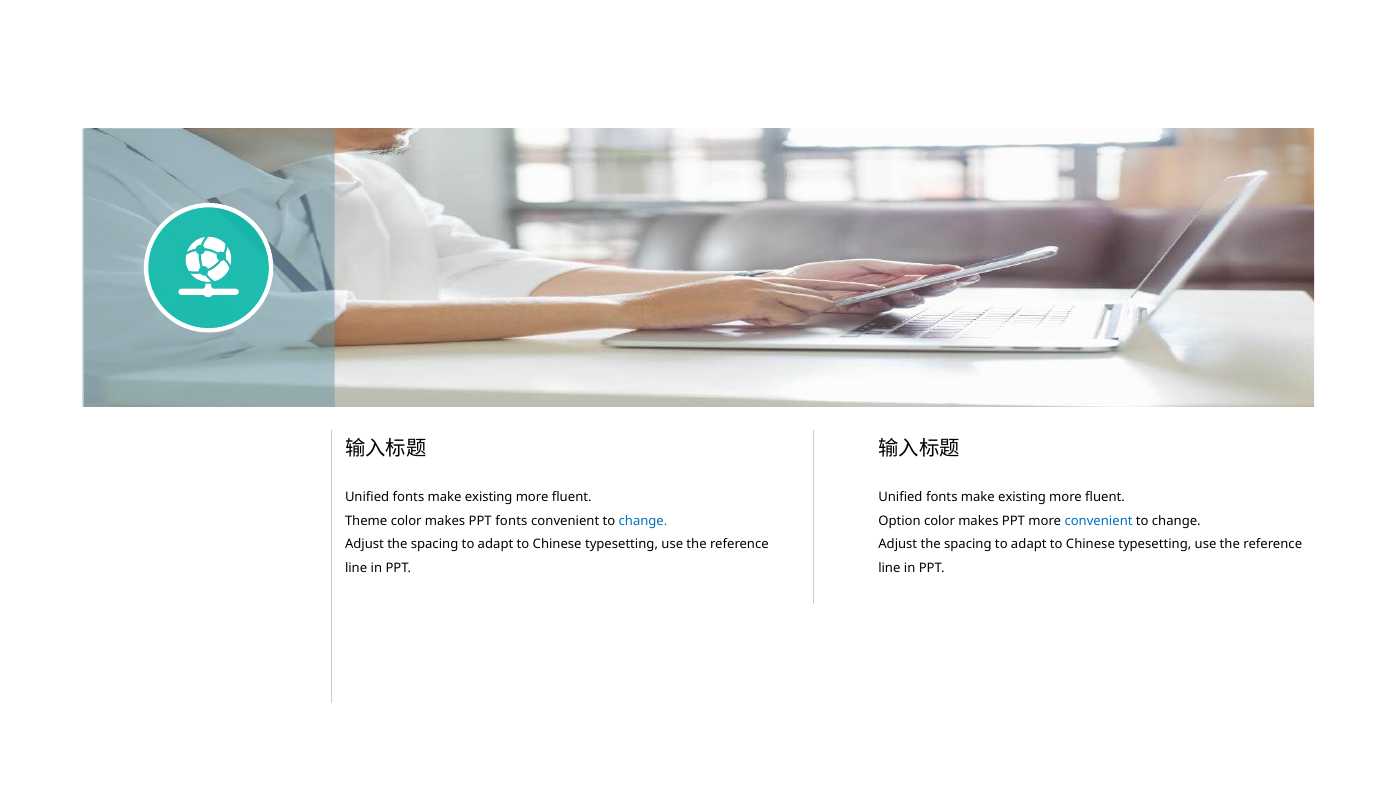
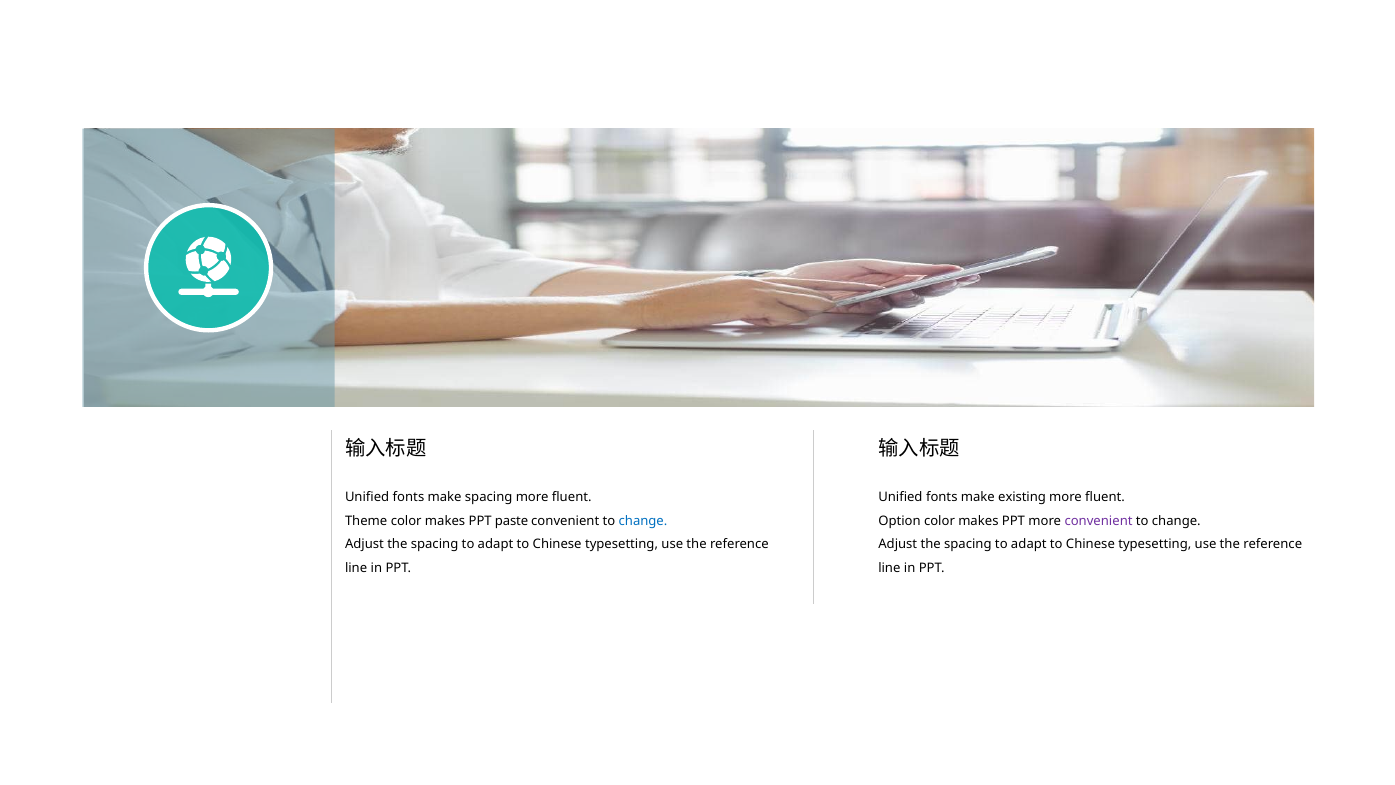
existing: existing -> spacing (489, 497)
PPT fonts: fonts -> paste (512, 521)
convenient colour: blue -> purple (1099, 521)
